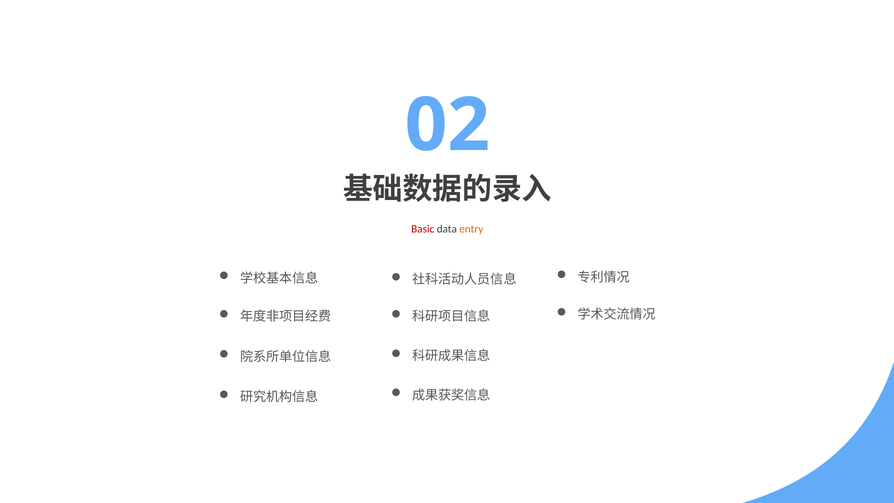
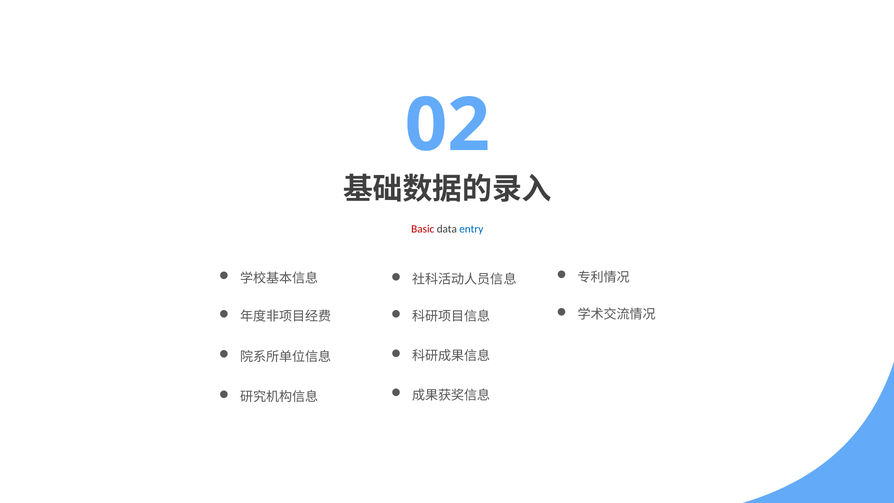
entry colour: orange -> blue (471, 229)
